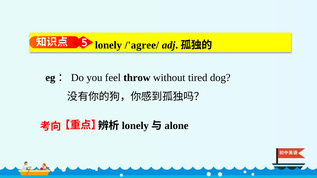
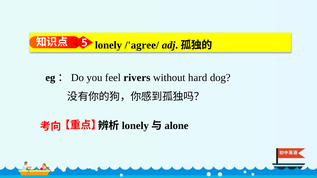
throw: throw -> rivers (137, 78)
tired: tired -> hard (198, 78)
